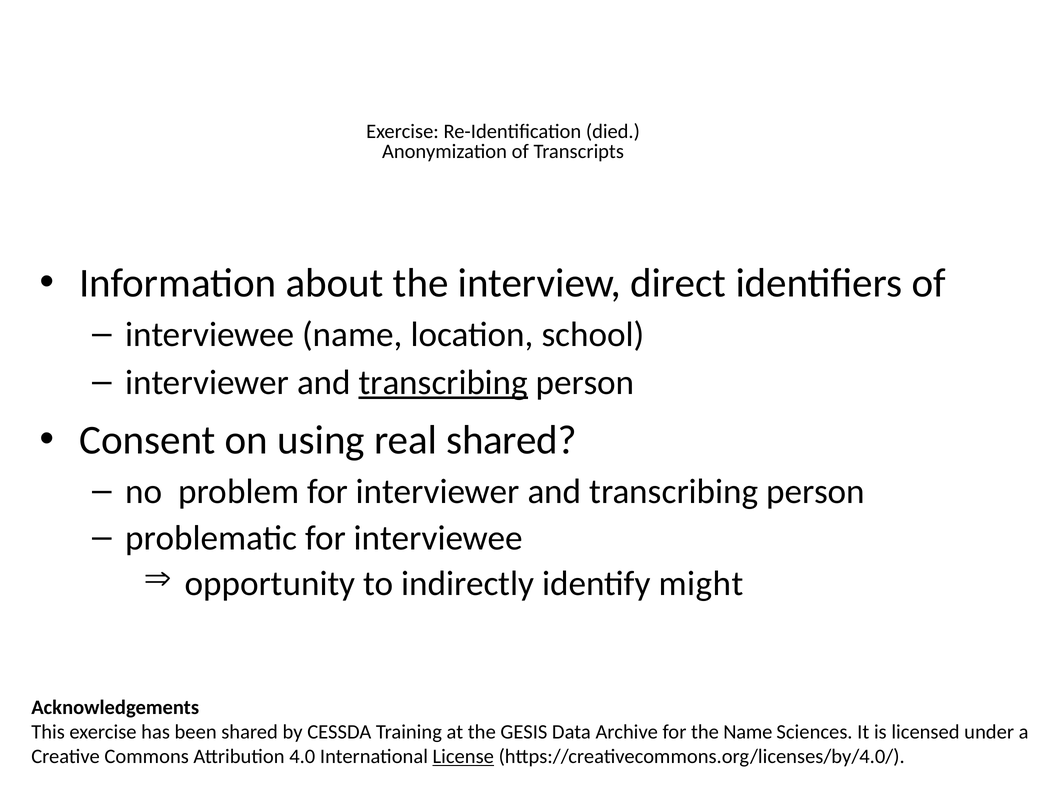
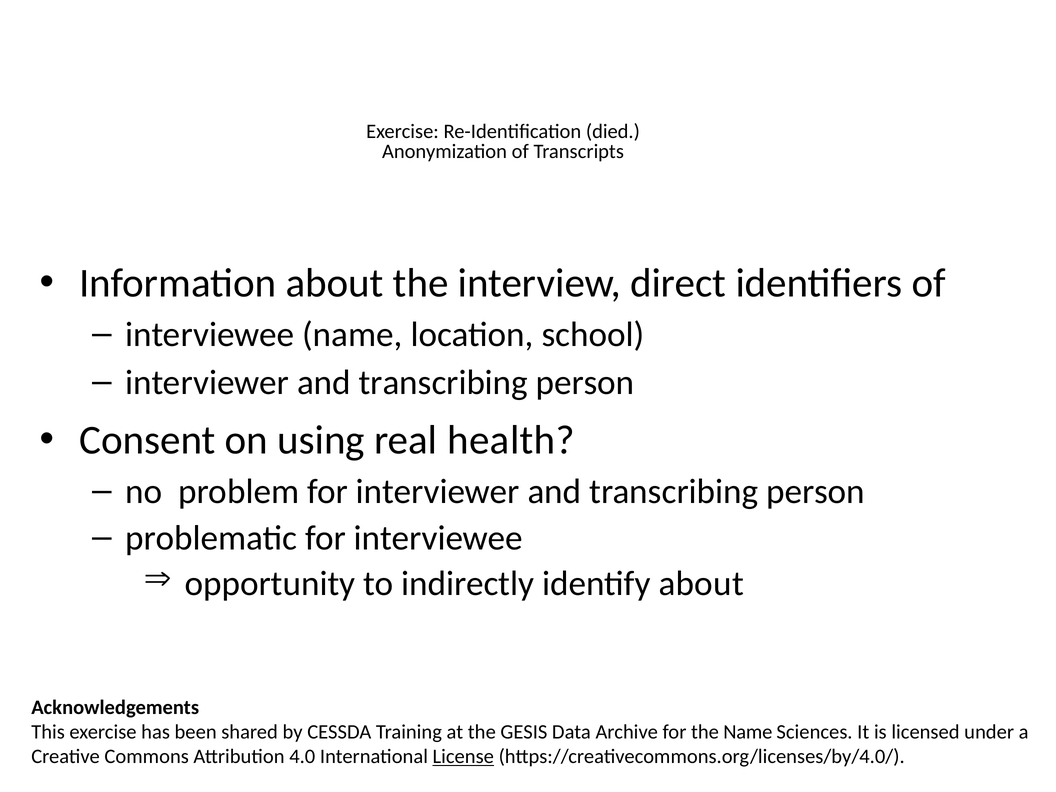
transcribing underline: present -> none (443, 383)
real shared: shared -> health (511, 440)
identify might: might -> about (701, 583)
